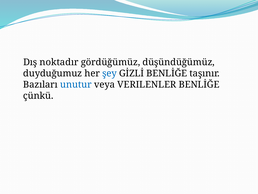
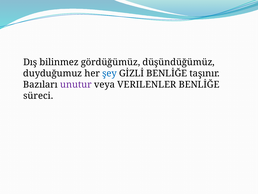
noktadır: noktadır -> bilinmez (59, 62)
unutur colour: blue -> purple (76, 84)
çünkü: çünkü -> süreci (38, 96)
